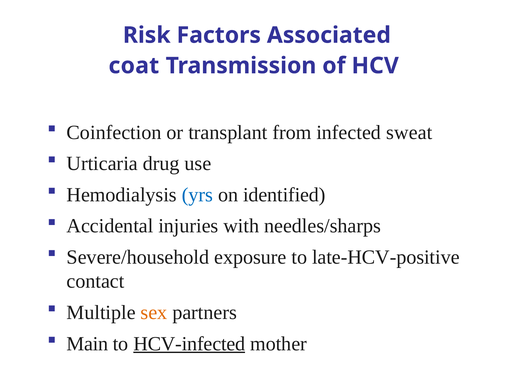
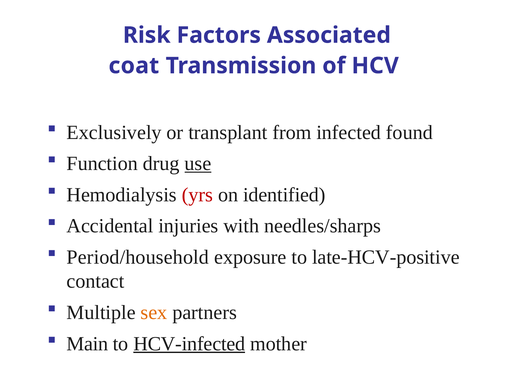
Coinfection: Coinfection -> Exclusively (114, 132)
sweat: sweat -> found (409, 132)
Urticaria: Urticaria -> Function (102, 163)
use underline: none -> present (198, 163)
yrs colour: blue -> red (197, 195)
Severe/household: Severe/household -> Period/household (138, 257)
